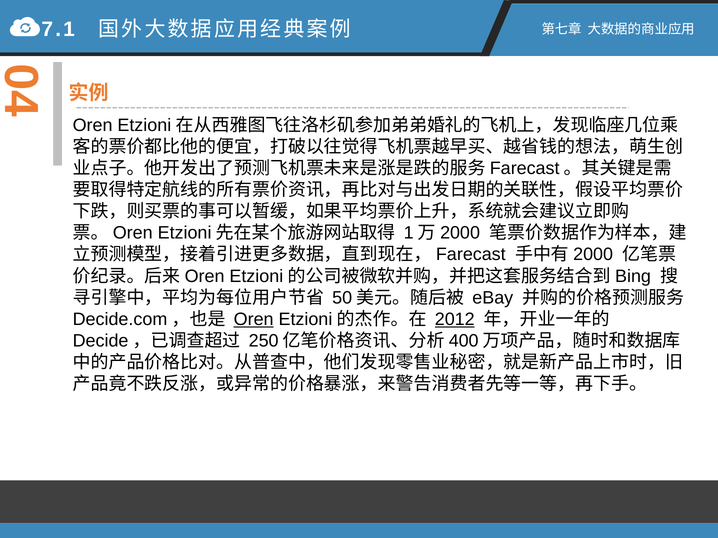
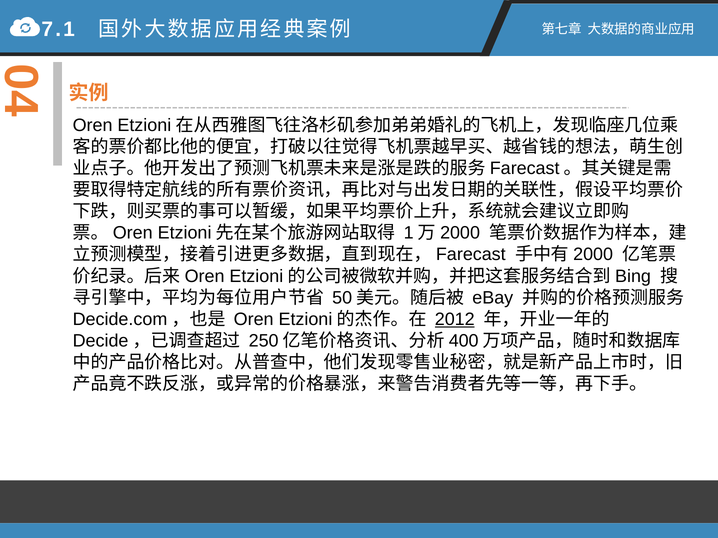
Oren underline: present -> none (254, 319)
